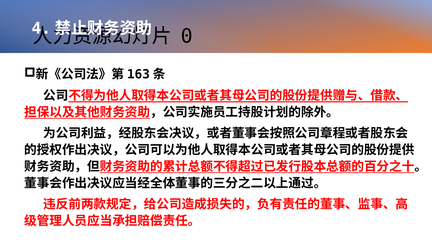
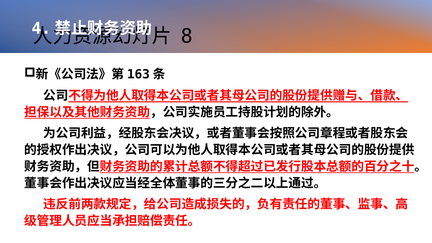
0: 0 -> 8 (187, 36)
